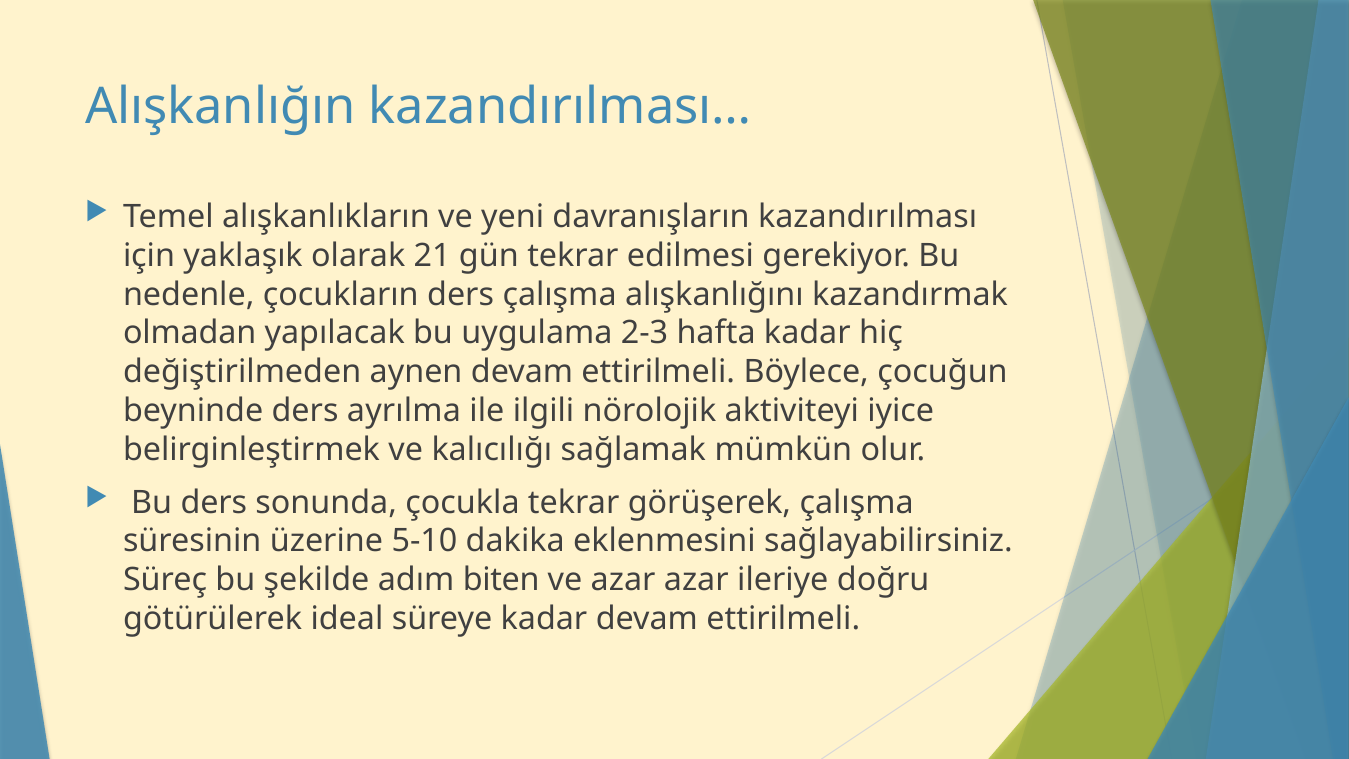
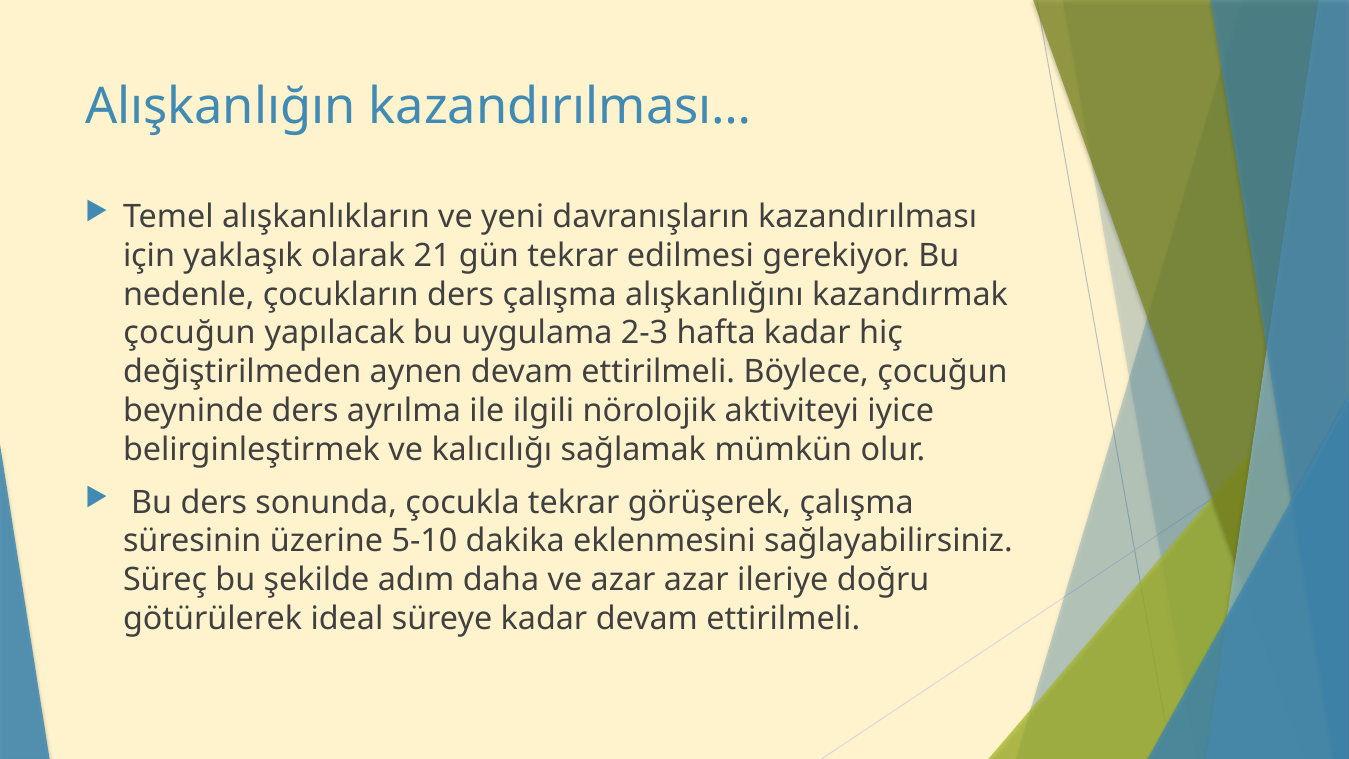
olmadan: olmadan -> çocuğun (189, 333)
biten: biten -> daha (501, 580)
